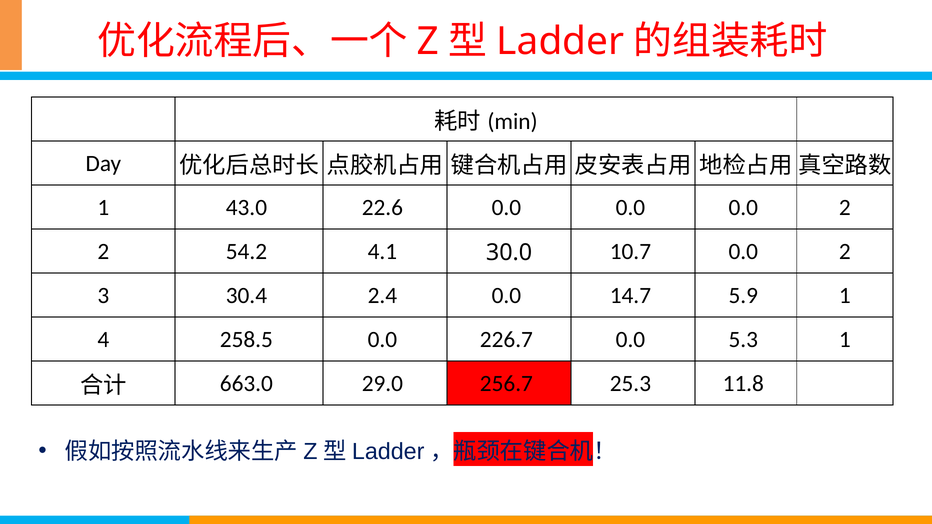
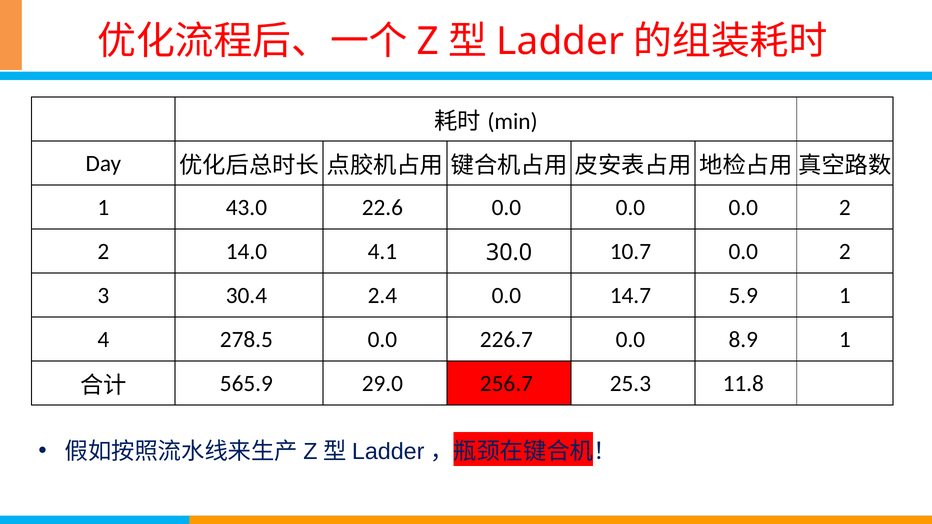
54.2: 54.2 -> 14.0 (246, 252)
258.5: 258.5 -> 278.5 (246, 340)
5.3: 5.3 -> 8.9 (743, 340)
663.0: 663.0 -> 565.9 (246, 384)
